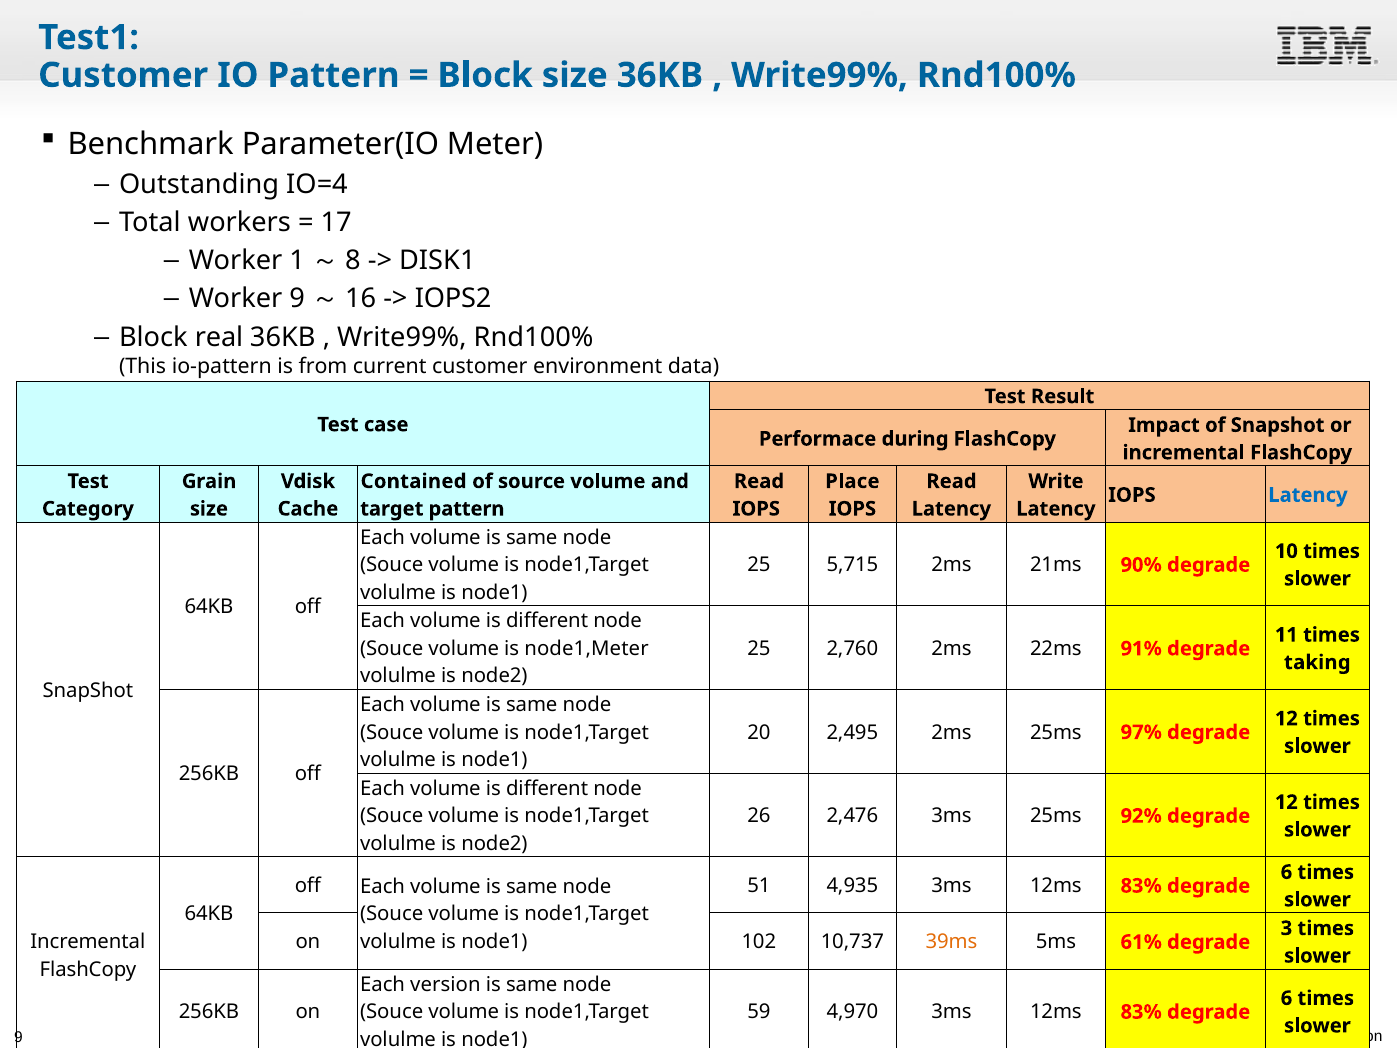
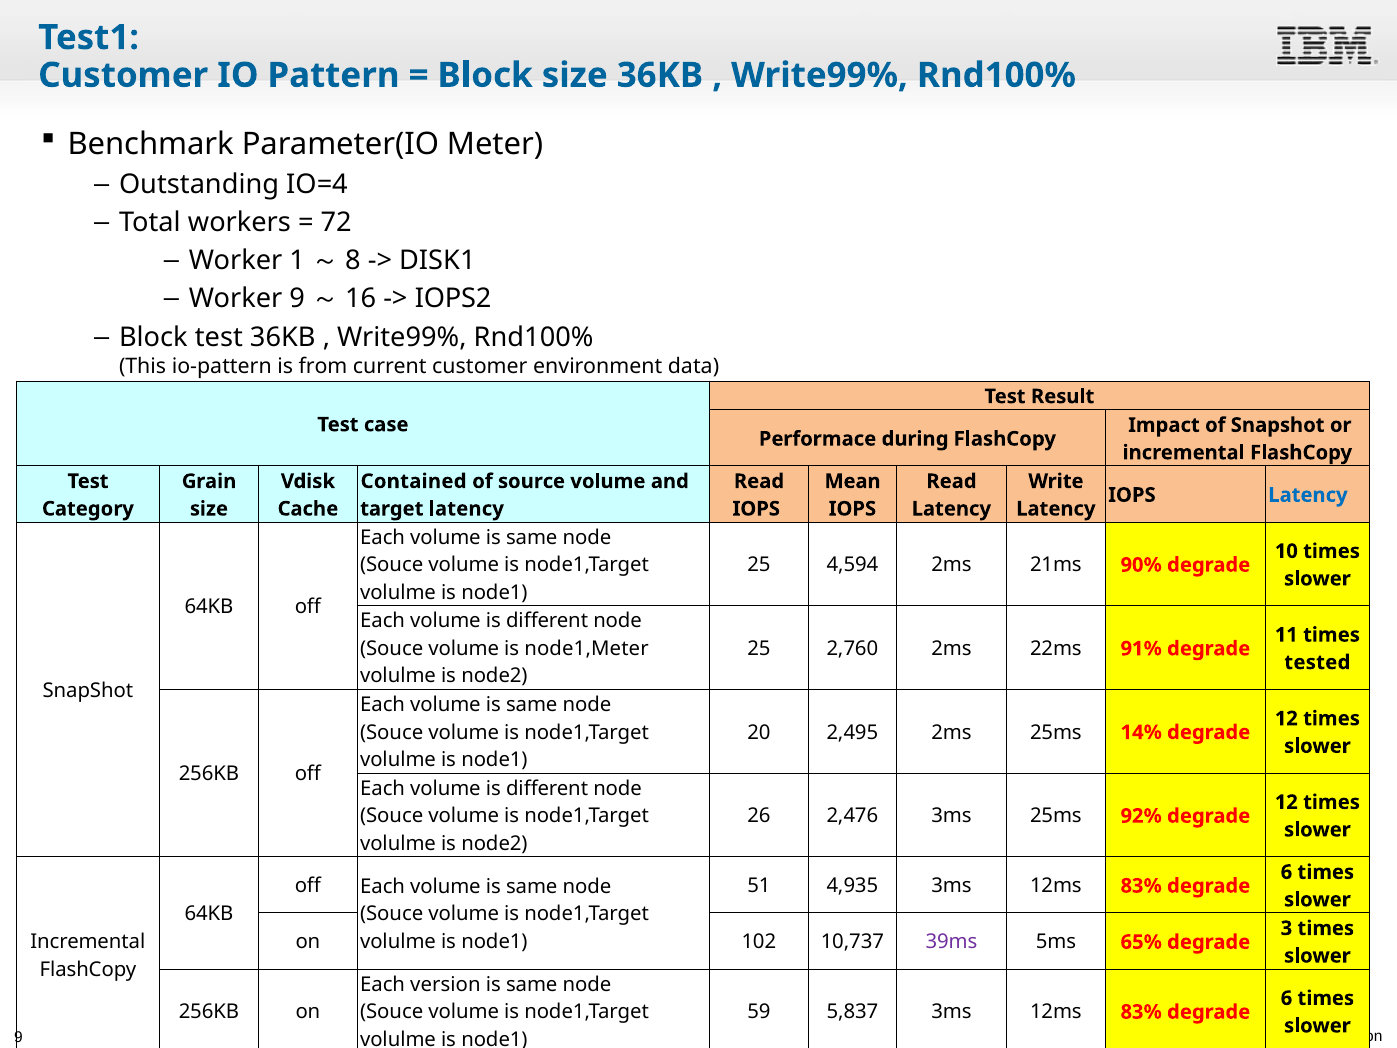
17: 17 -> 72 (336, 223)
Block real: real -> test (219, 338)
Place: Place -> Mean (853, 481)
target pattern: pattern -> latency (466, 509)
5,715: 5,715 -> 4,594 (852, 565)
taking: taking -> tested (1317, 662)
97%: 97% -> 14% (1141, 732)
39ms colour: orange -> purple (951, 942)
61%: 61% -> 65% (1141, 942)
4,970: 4,970 -> 5,837 (852, 1012)
